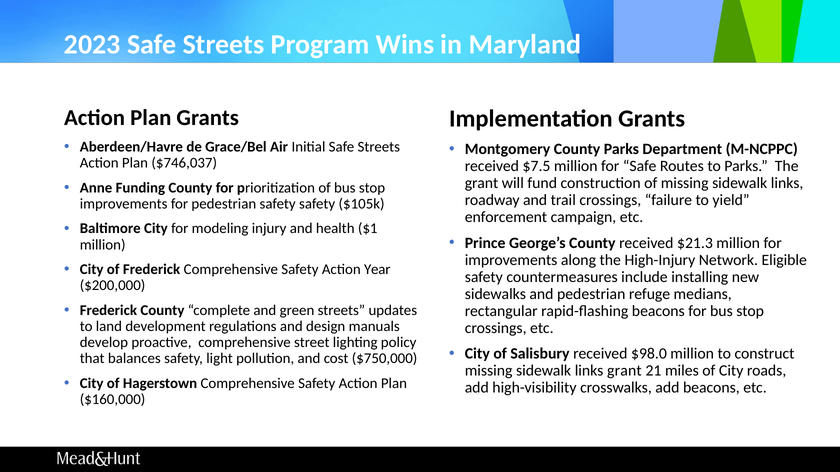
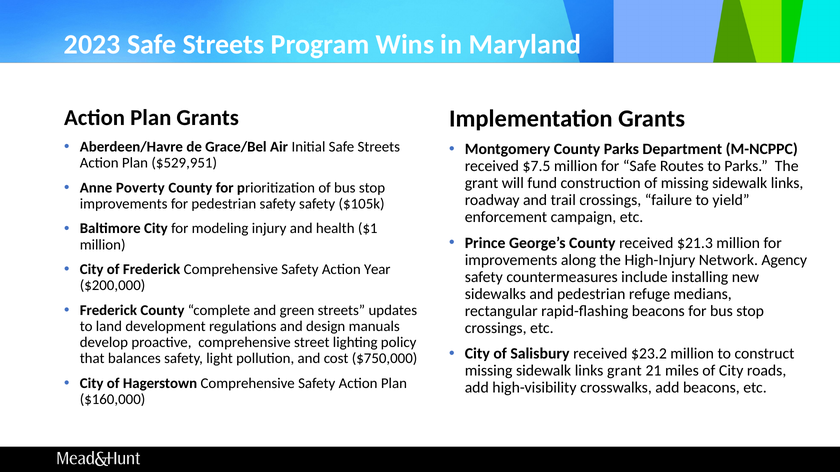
$746,037: $746,037 -> $529,951 (184, 163)
Funding: Funding -> Poverty (140, 188)
Eligible: Eligible -> Agency (784, 260)
$98.0: $98.0 -> $23.2 (649, 354)
